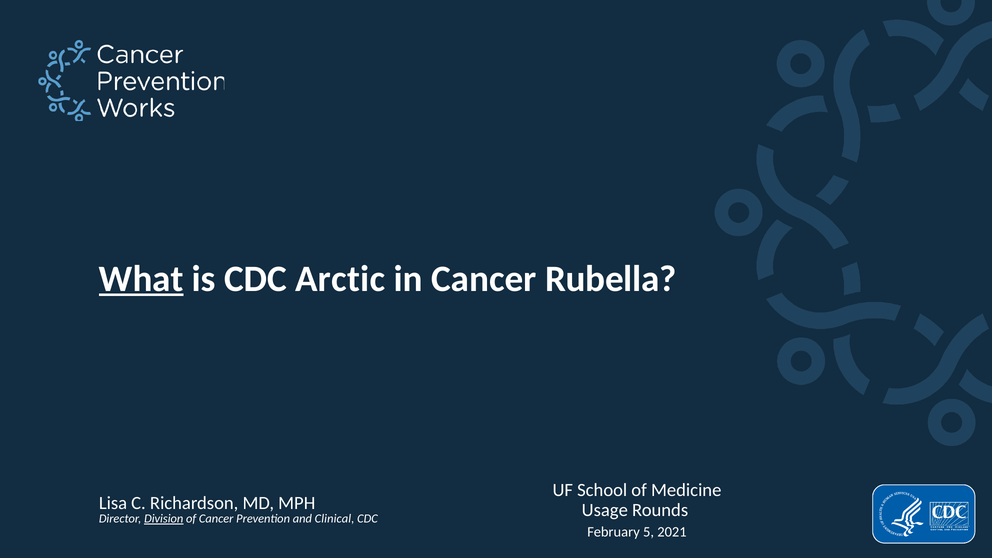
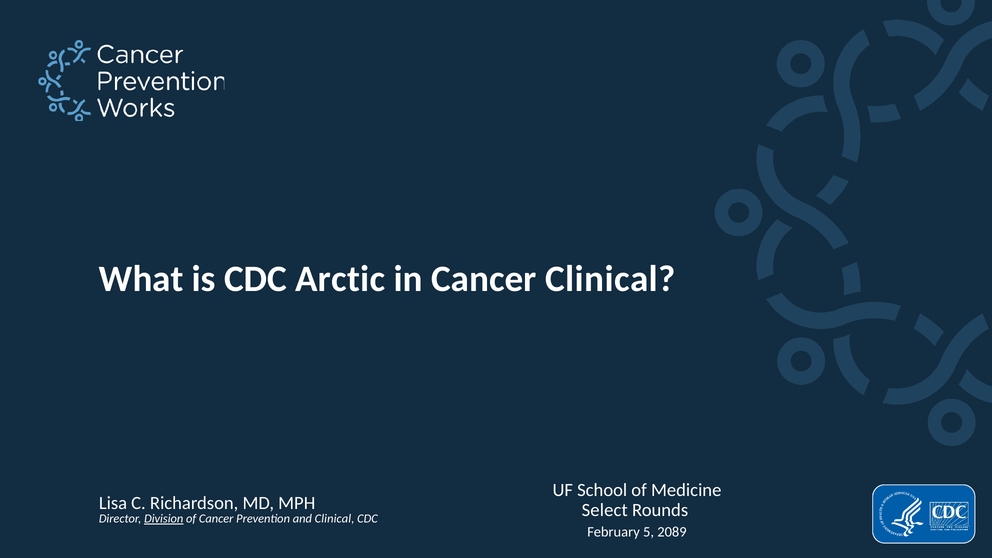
What underline: present -> none (141, 279)
Cancer Rubella: Rubella -> Clinical (610, 279)
Usage: Usage -> Select (605, 510)
2021: 2021 -> 2089 (672, 532)
